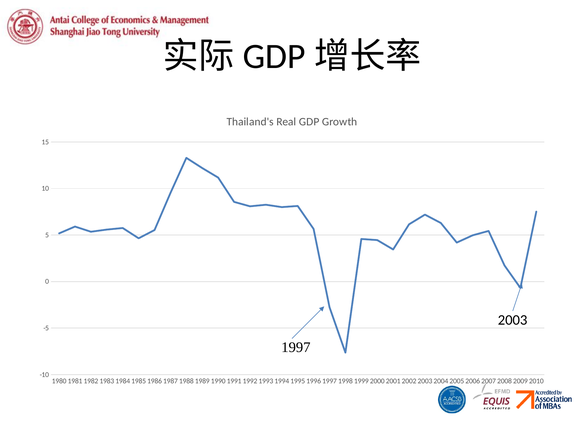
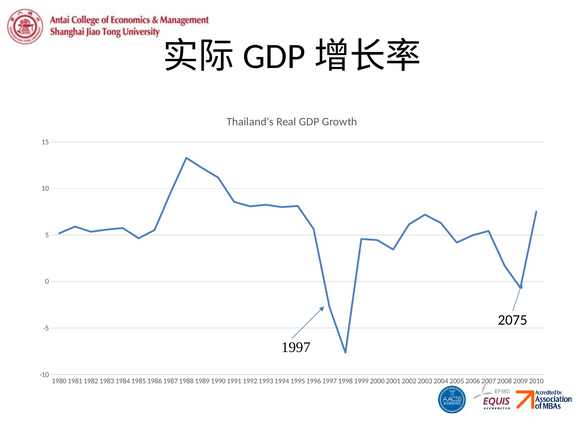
2003: 2003 -> 2075 (513, 320)
